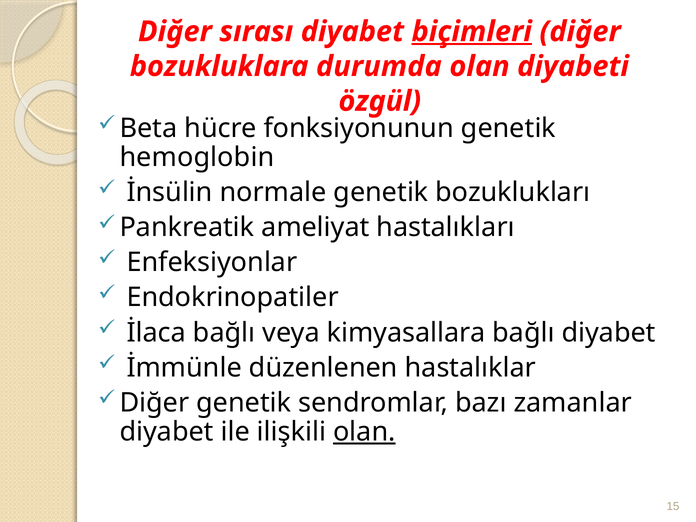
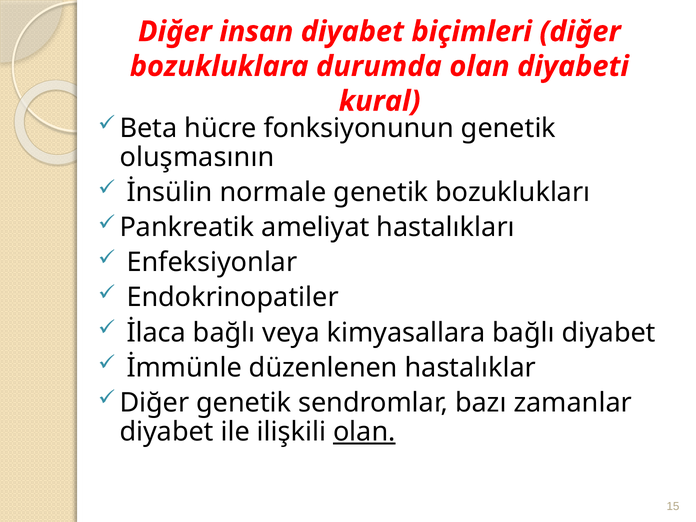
sırası: sırası -> insan (256, 32)
biçimleri underline: present -> none (472, 32)
özgül: özgül -> kural (380, 101)
hemoglobin: hemoglobin -> oluşmasının (197, 157)
